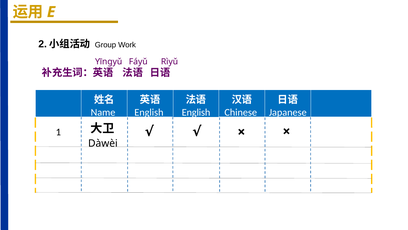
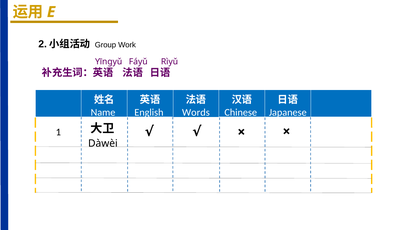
English: English -> Words (196, 112)
